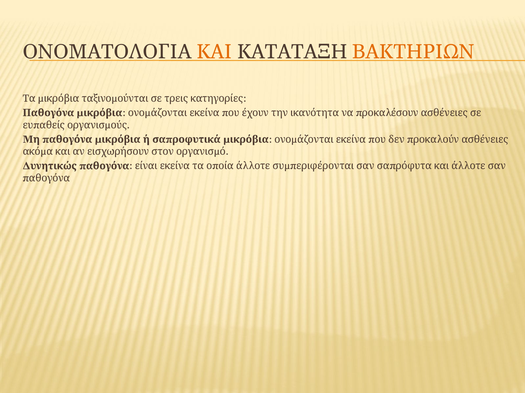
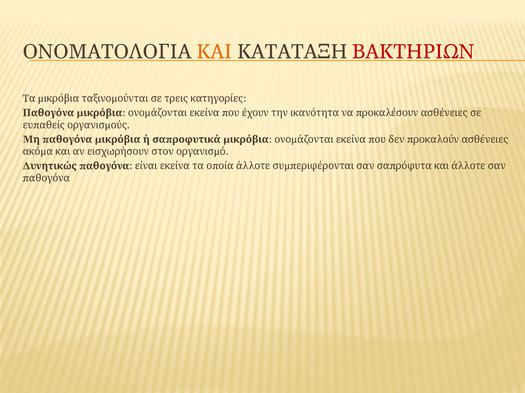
ΒΑΚΤΗΡΙΩΝ colour: orange -> red (413, 52)
